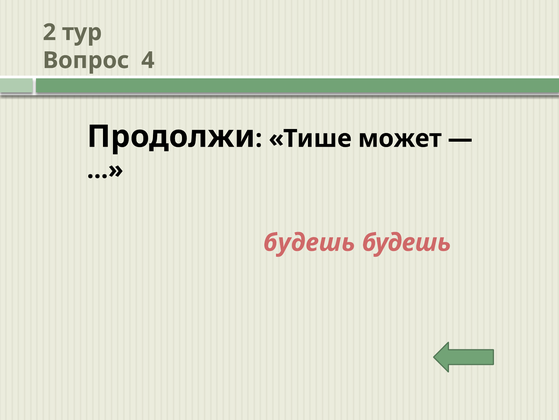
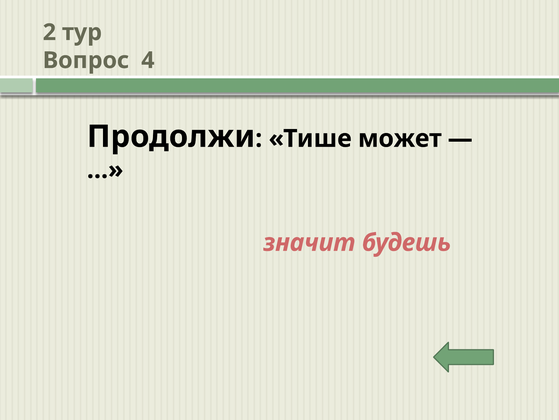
будешь: будешь -> значит (309, 242)
